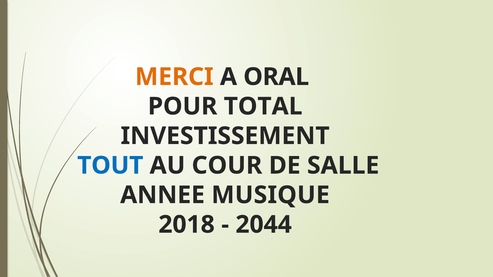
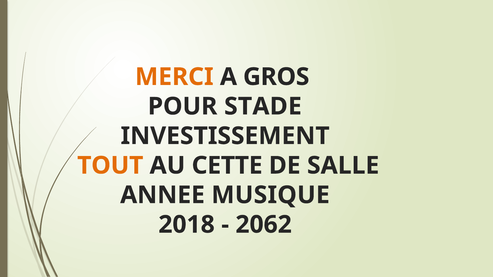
ORAL: ORAL -> GROS (276, 77)
TOTAL: TOTAL -> STADE (263, 106)
TOUT colour: blue -> orange (110, 166)
COUR: COUR -> CETTE (227, 166)
2044: 2044 -> 2062 (264, 225)
